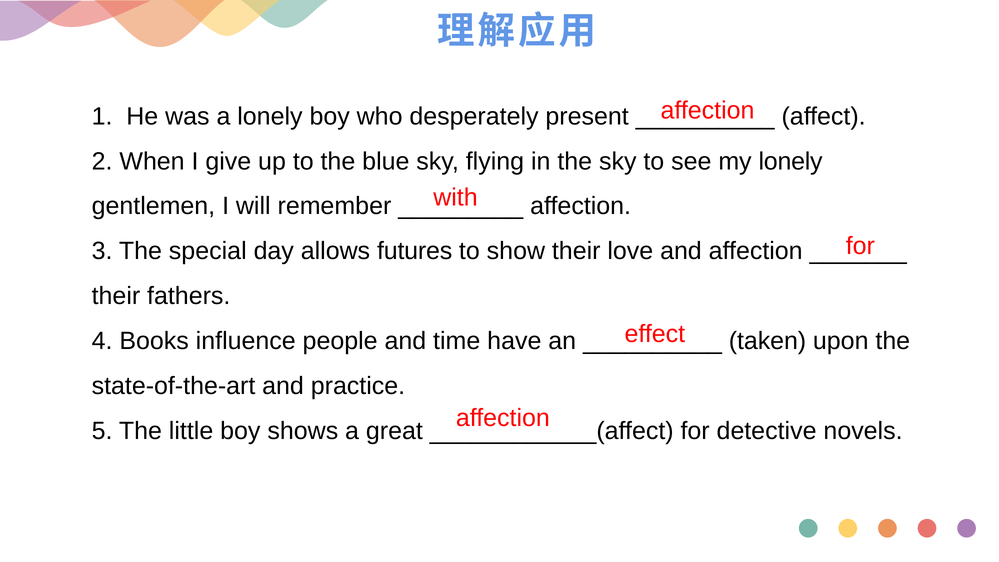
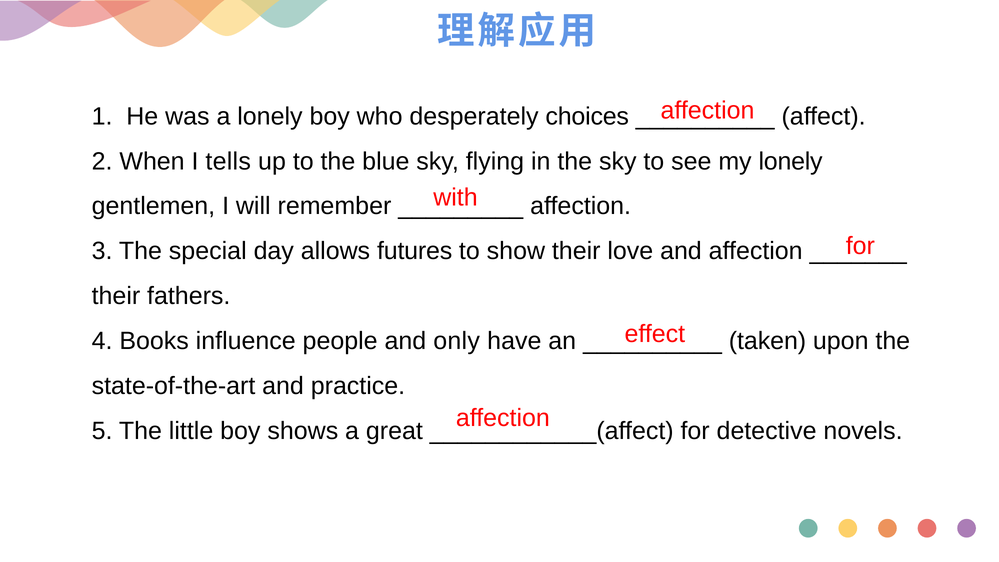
present: present -> choices (587, 116)
give: give -> tells (228, 161)
time: time -> only (457, 341)
